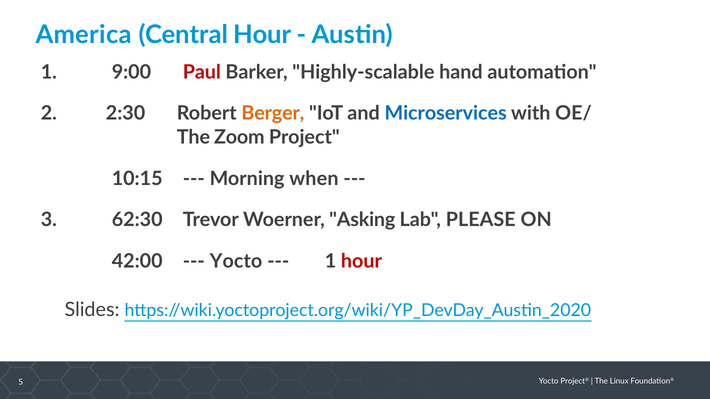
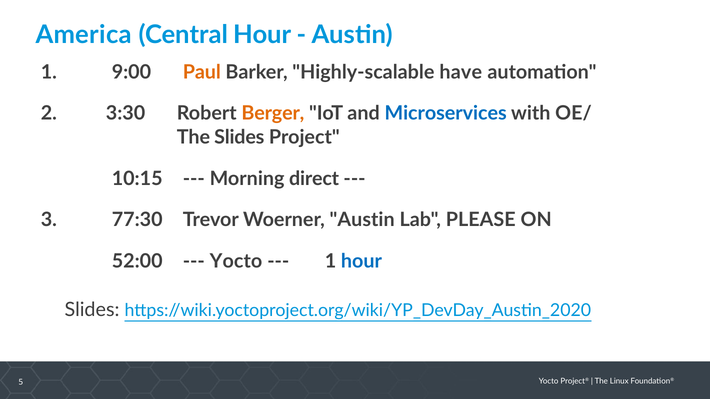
Paul colour: red -> orange (202, 72)
hand: hand -> have (461, 72)
2:30: 2:30 -> 3:30 (126, 114)
The Zoom: Zoom -> Slides (239, 137)
when: when -> direct (314, 179)
62:30: 62:30 -> 77:30 (137, 220)
Woerner Asking: Asking -> Austin (362, 220)
42:00: 42:00 -> 52:00 (137, 262)
hour colour: red -> blue (361, 262)
